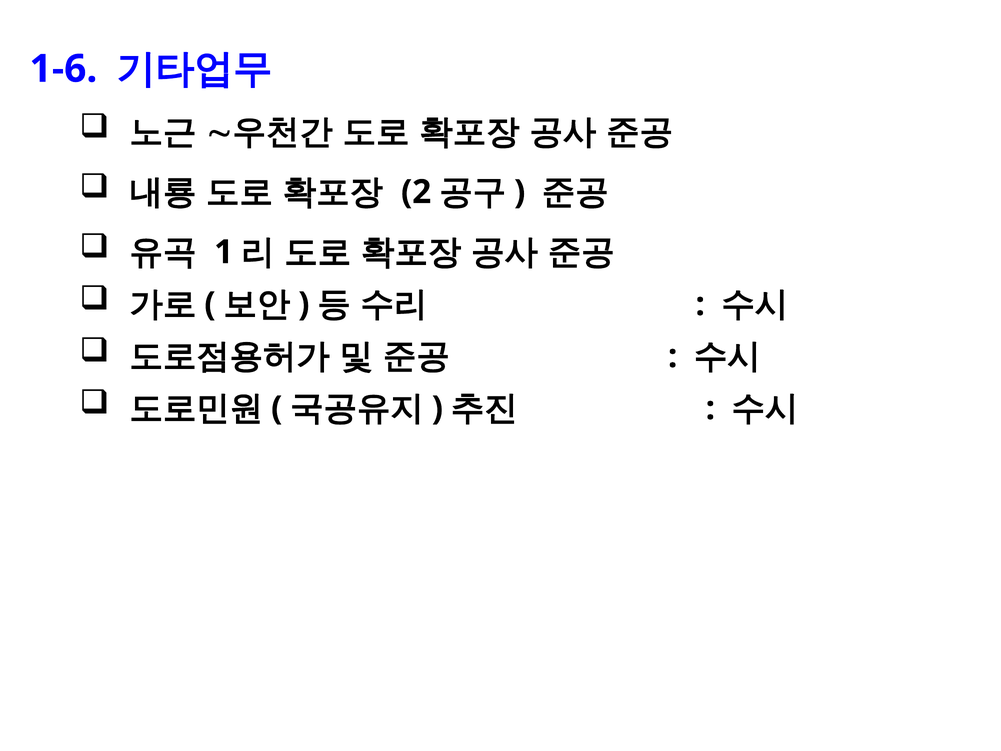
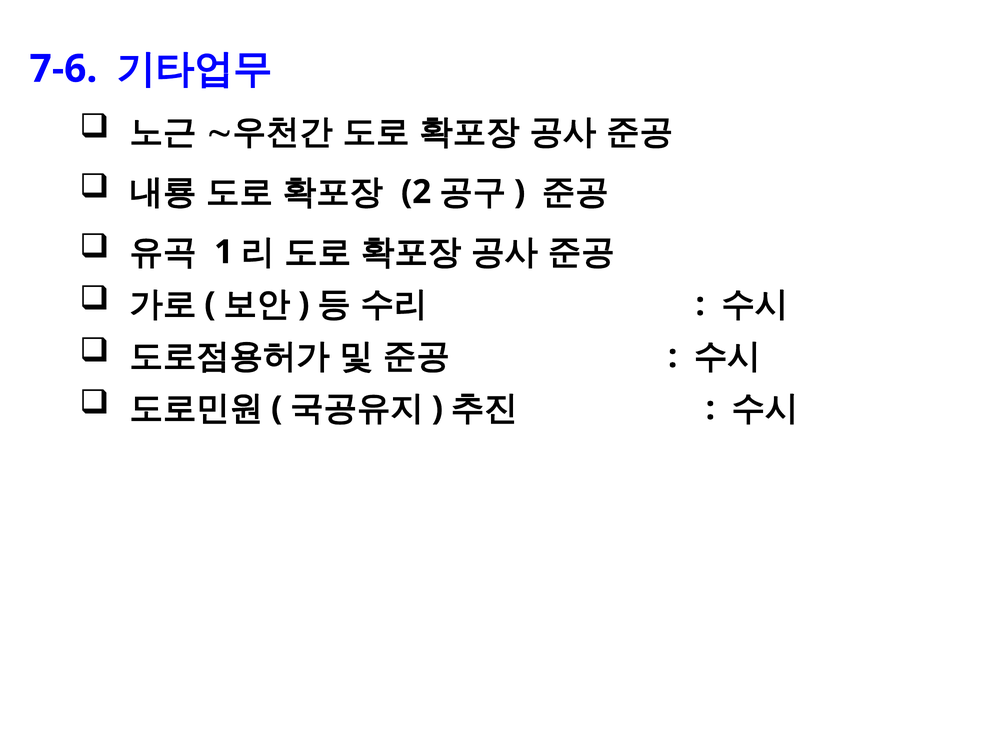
1-6: 1-6 -> 7-6 (63, 69)
